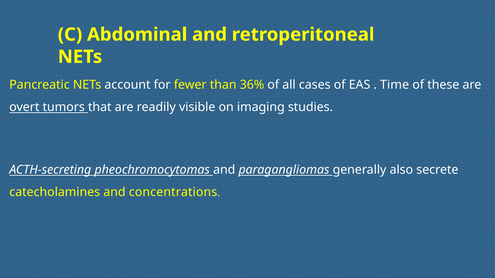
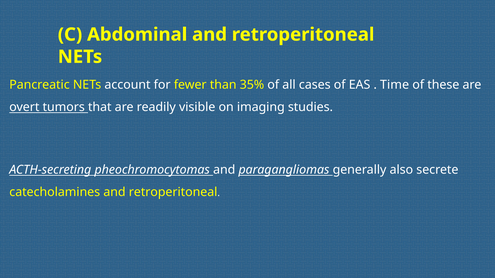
36%: 36% -> 35% (252, 85)
catecholamines and concentrations: concentrations -> retroperitoneal (173, 192)
